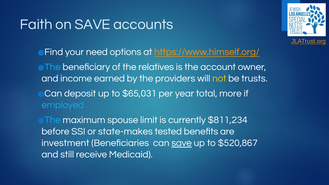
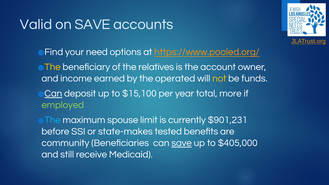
Faith: Faith -> Valid (36, 24)
https://www.himself.org/: https://www.himself.org/ -> https://www.pooled.org/ (207, 52)
The colour: light blue -> yellow (53, 67)
providers: providers -> operated (175, 79)
trusts: trusts -> funds (254, 79)
Can underline: none -> present (53, 94)
$65,031: $65,031 -> $15,100 (139, 94)
employed colour: light blue -> light green (63, 105)
$811,234: $811,234 -> $901,231 (228, 120)
investment: investment -> community (65, 143)
$520,867: $520,867 -> $405,000 (238, 143)
